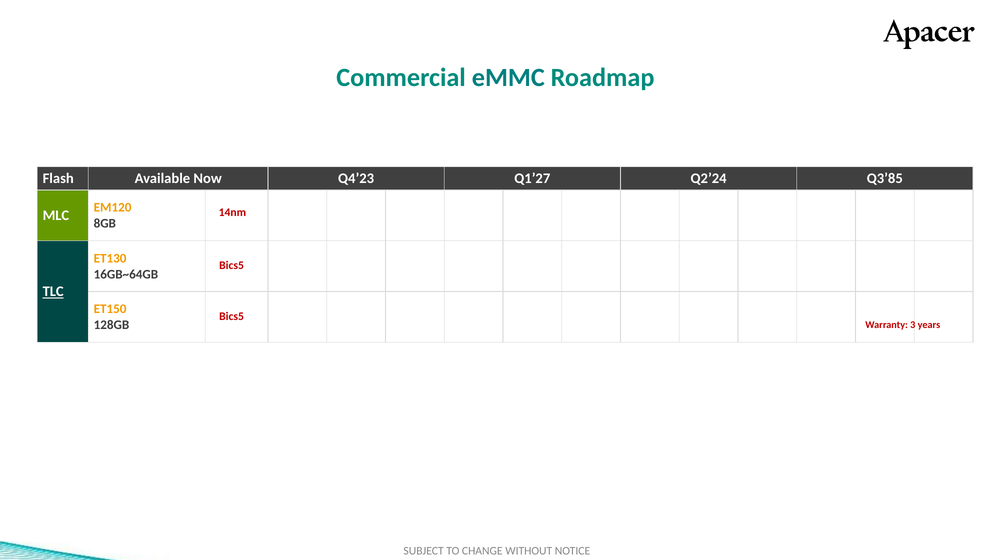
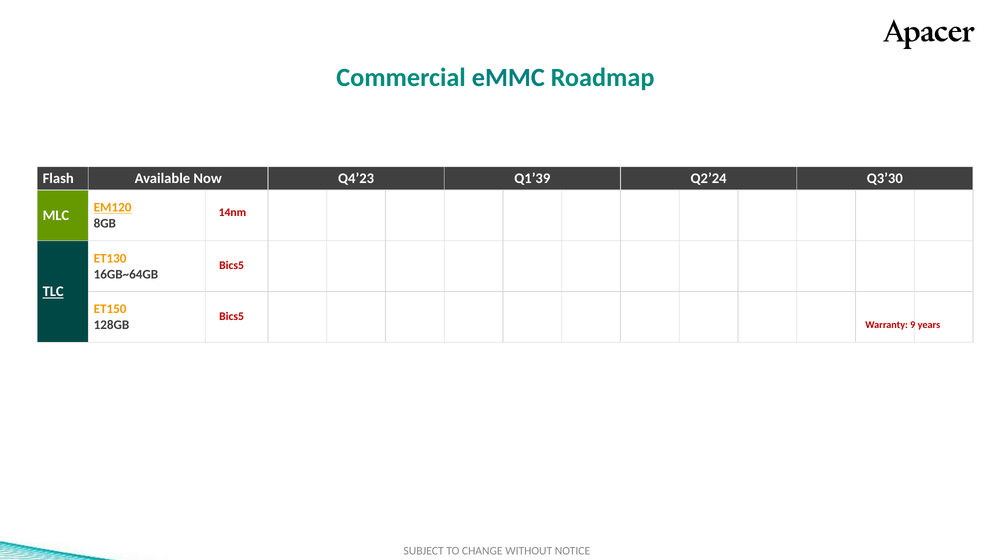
Q1’27: Q1’27 -> Q1’39 (532, 179)
Q3’85: Q3’85 -> Q3’30 (885, 179)
EM120 underline: none -> present (113, 207)
3: 3 -> 9 (913, 325)
